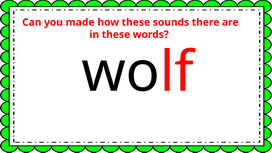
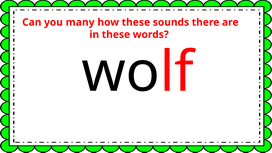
made: made -> many (80, 22)
